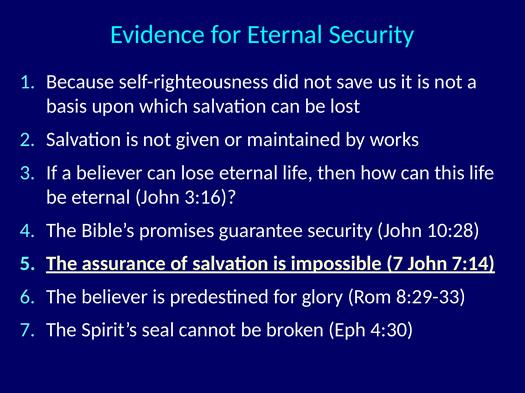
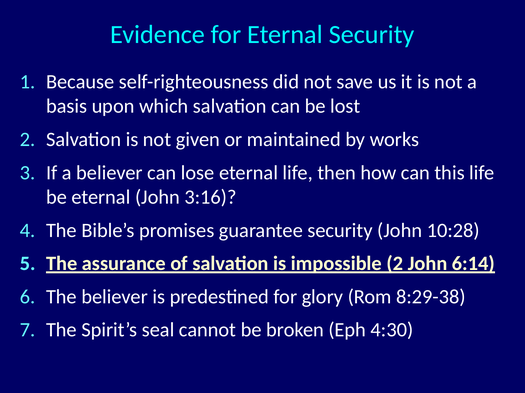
impossible 7: 7 -> 2 (395, 264)
7:14: 7:14 -> 6:14 (473, 264)
8:29-33: 8:29-33 -> 8:29-38 (431, 297)
